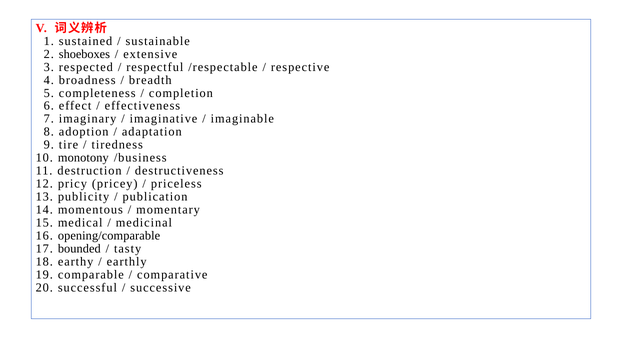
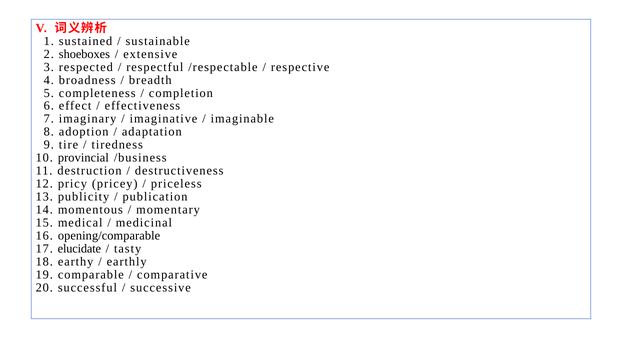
monotony: monotony -> provincial (83, 158)
bounded: bounded -> elucidate (79, 249)
